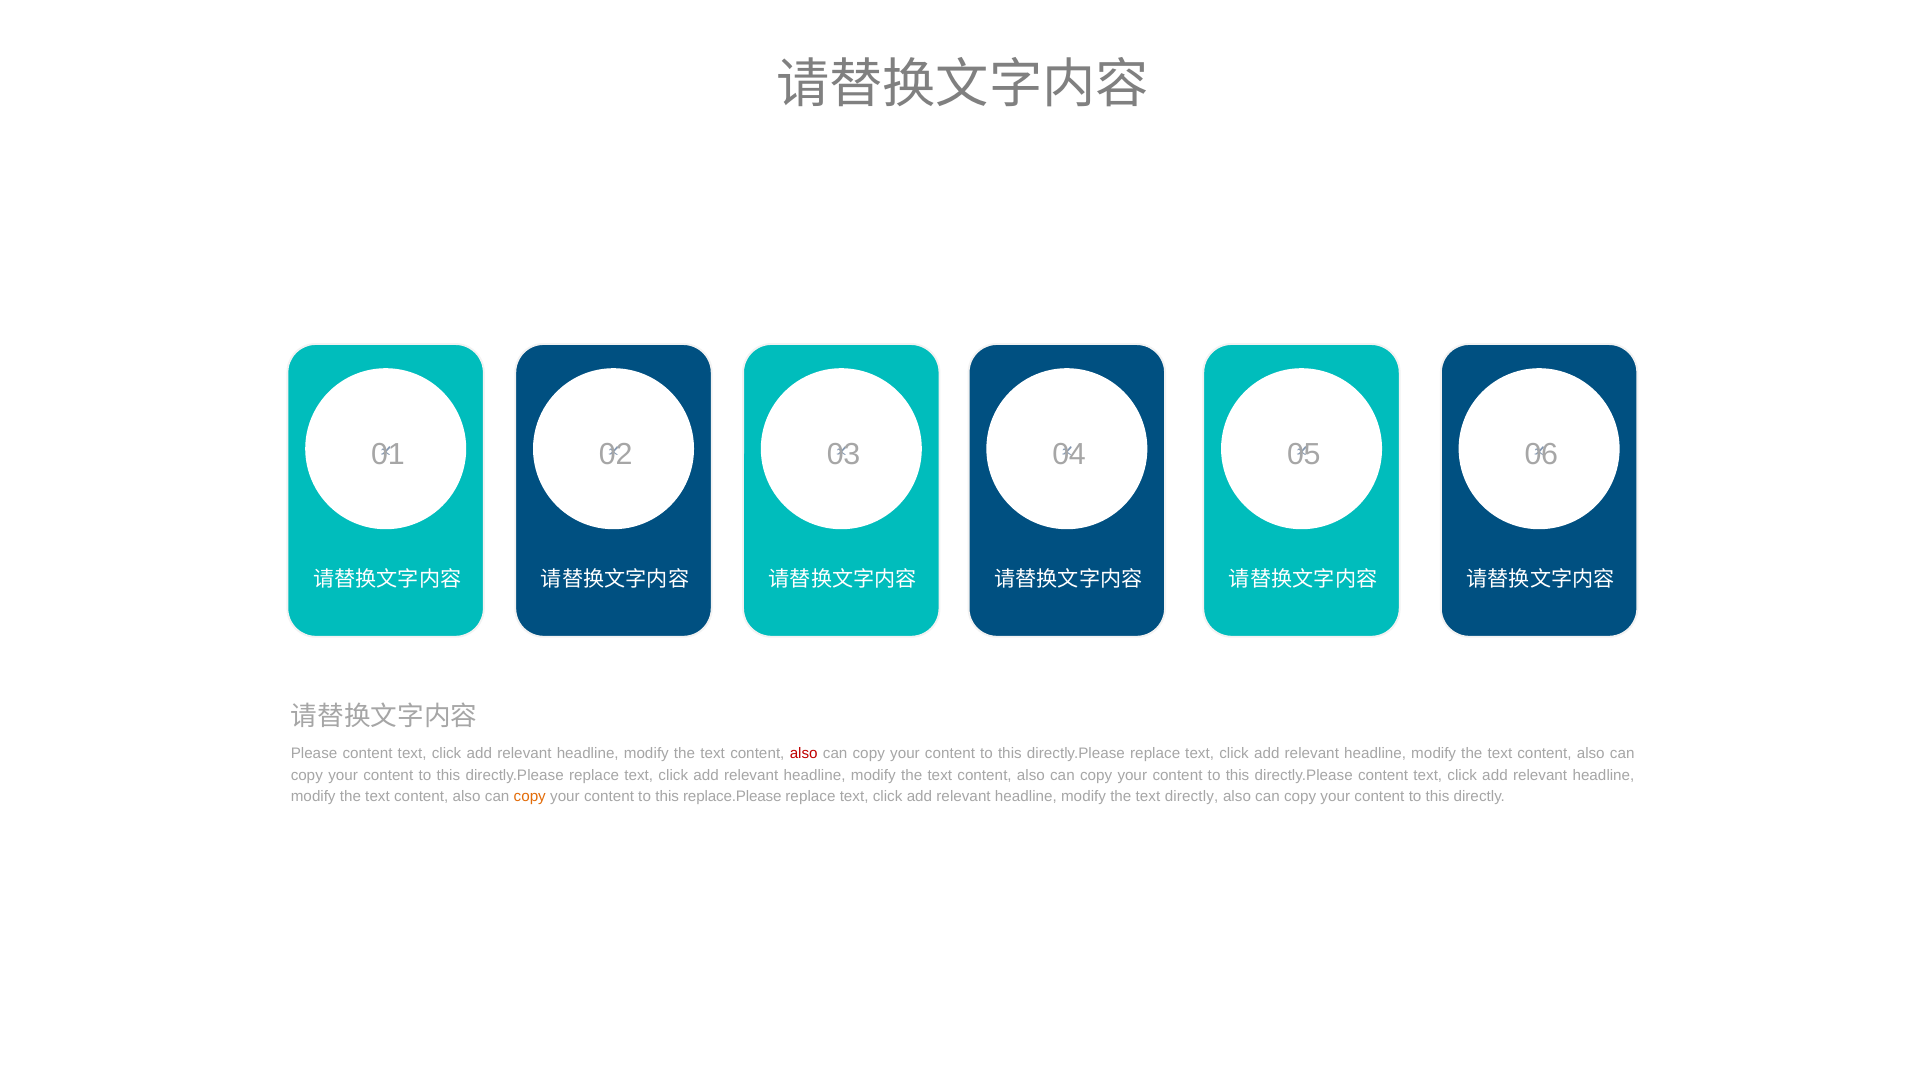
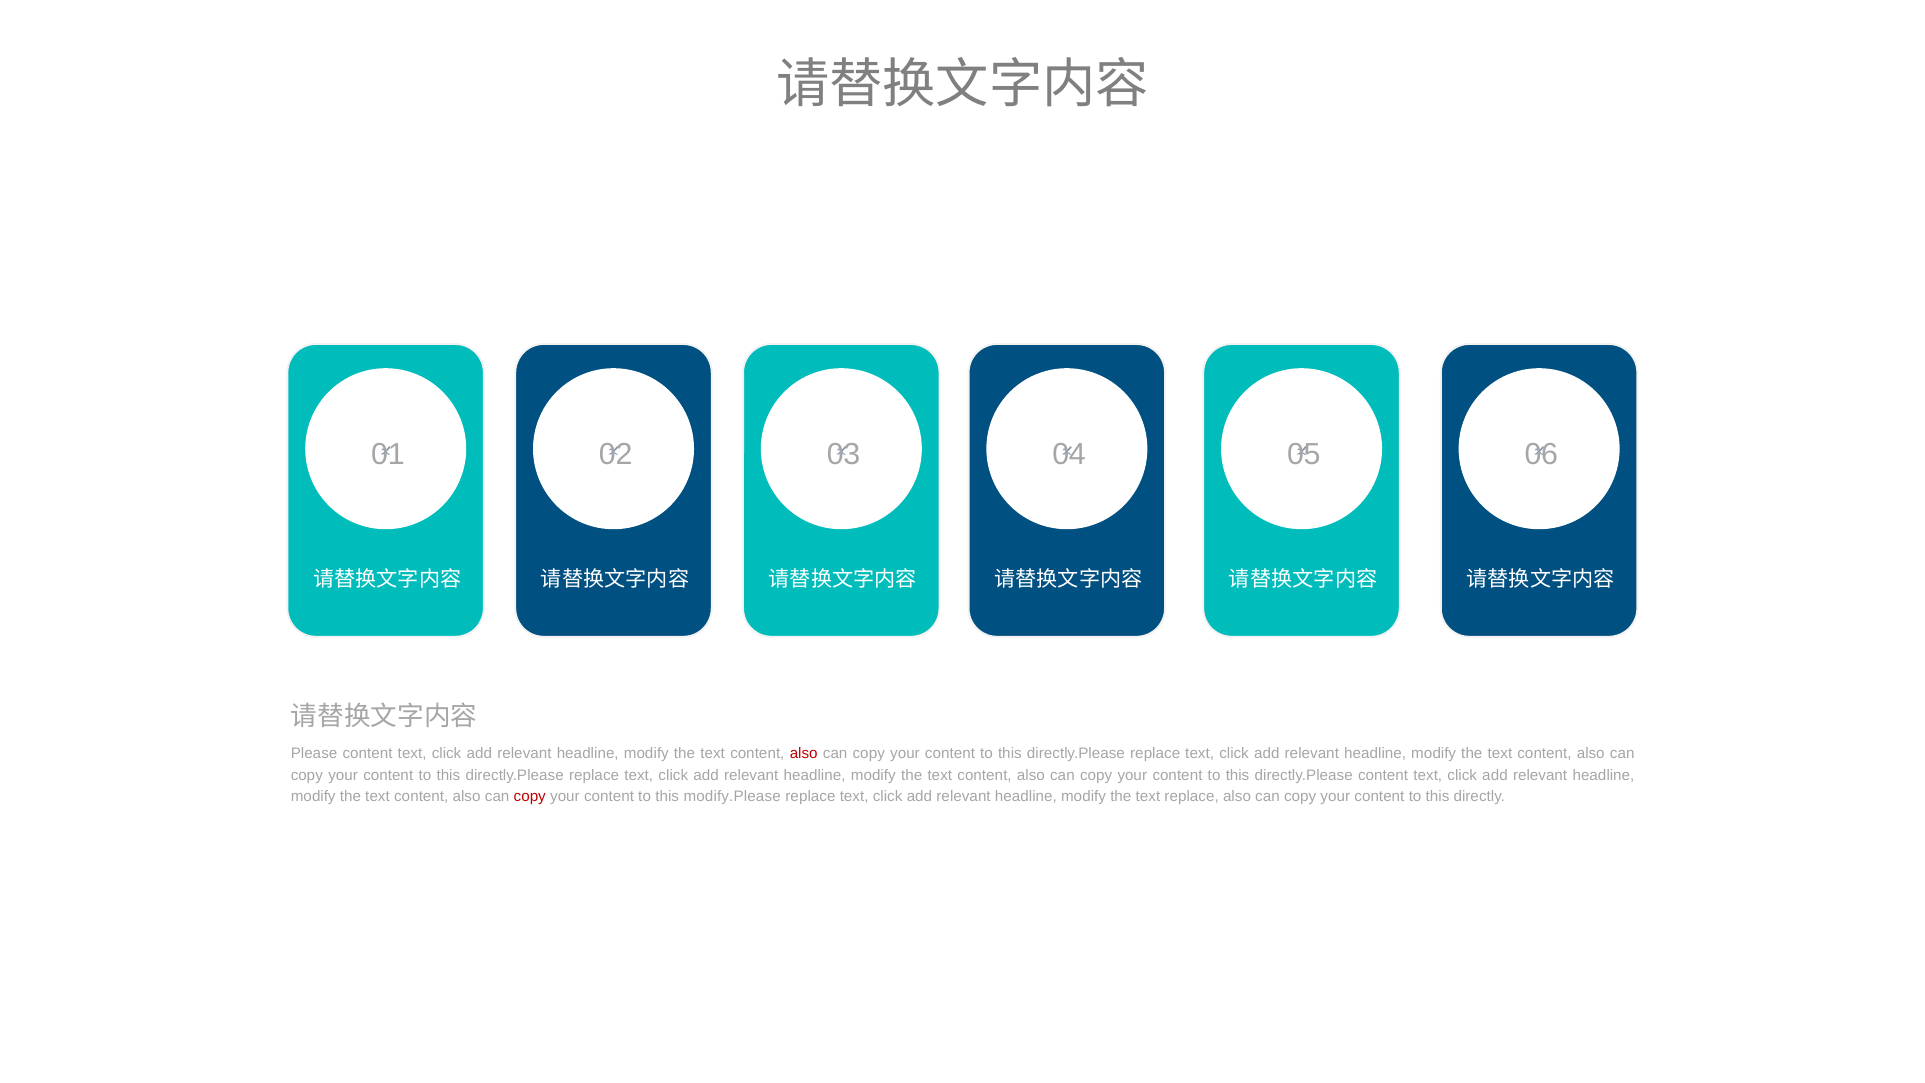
copy colour: orange -> red (530, 797)
replace.Please: replace.Please -> modify.Please (732, 797)
text directly: directly -> replace (1192, 797)
